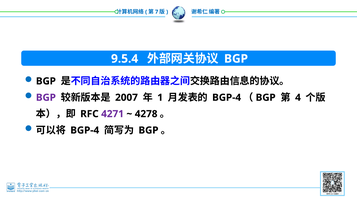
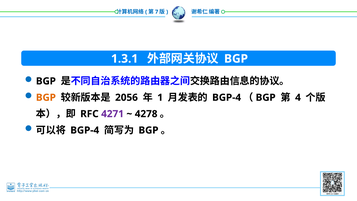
9.5.4: 9.5.4 -> 1.3.1 (125, 59)
BGP colour: purple -> orange (46, 97)
2007: 2007 -> 2056 (126, 97)
